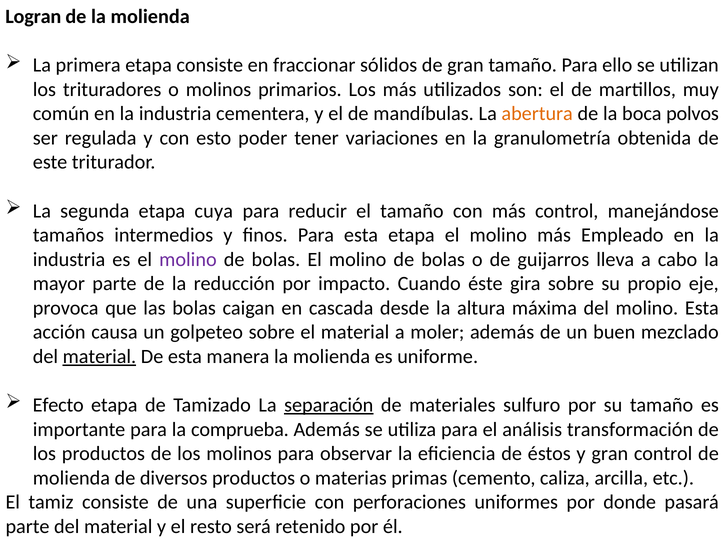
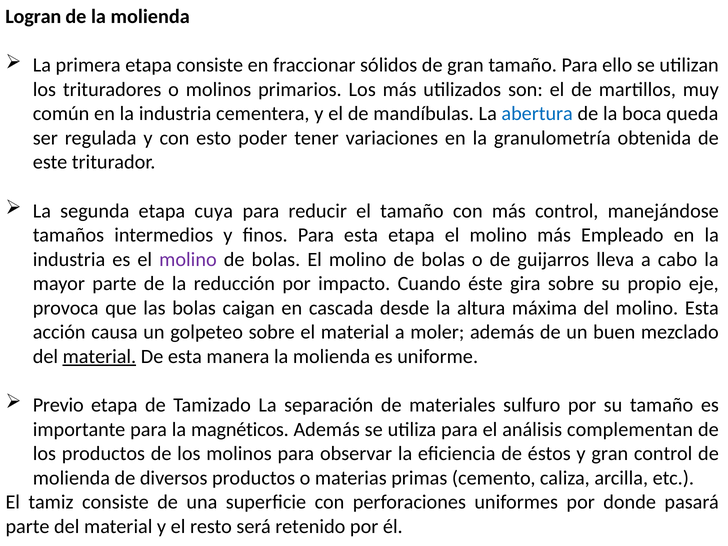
abertura colour: orange -> blue (537, 114)
polvos: polvos -> queda (692, 114)
Efecto: Efecto -> Previo (58, 405)
separación underline: present -> none (329, 405)
comprueba: comprueba -> magnéticos (240, 429)
transformación: transformación -> complementan (630, 429)
